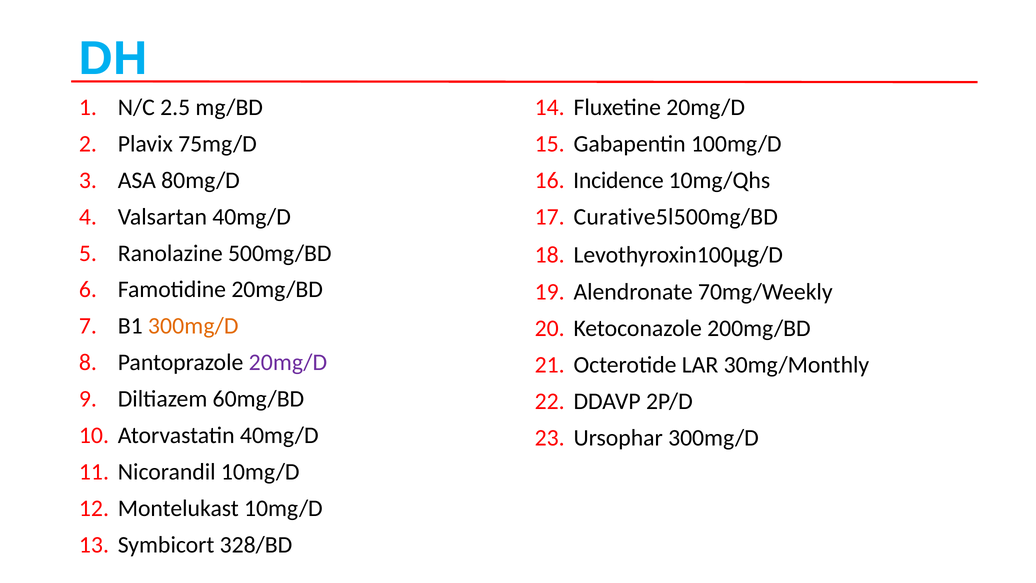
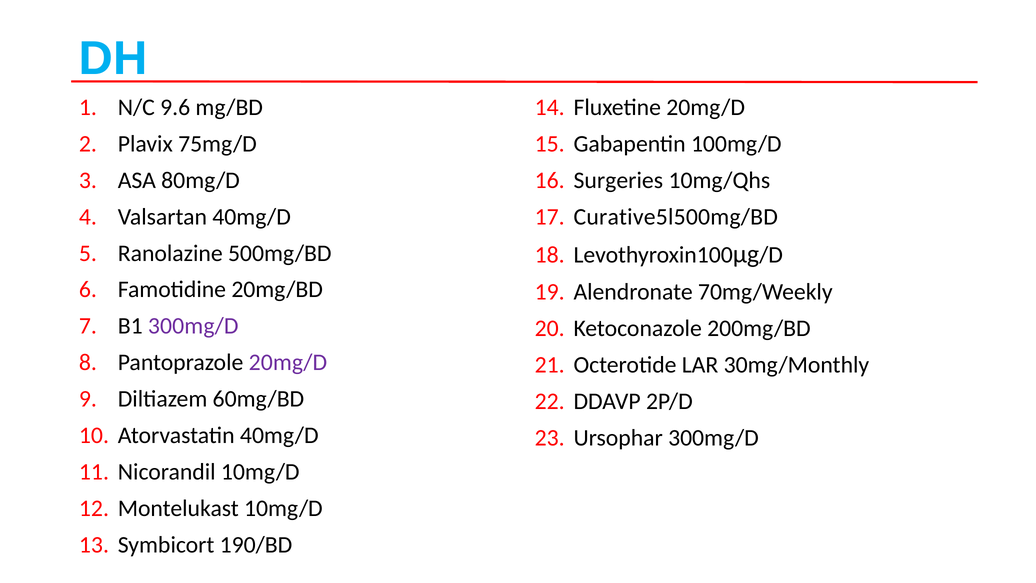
2.5: 2.5 -> 9.6 (175, 107)
Incidence: Incidence -> Surgeries (618, 180)
300mg/D colour: orange -> purple (193, 326)
328/BD: 328/BD -> 190/BD (256, 545)
